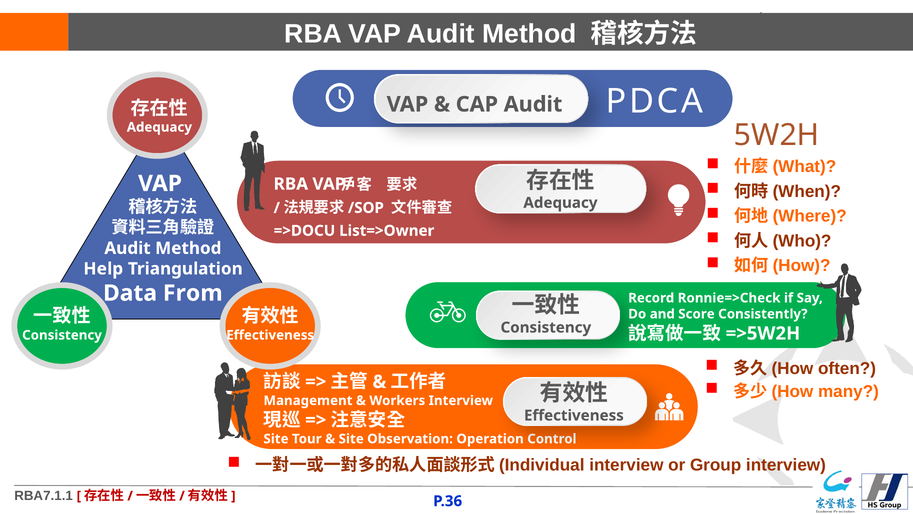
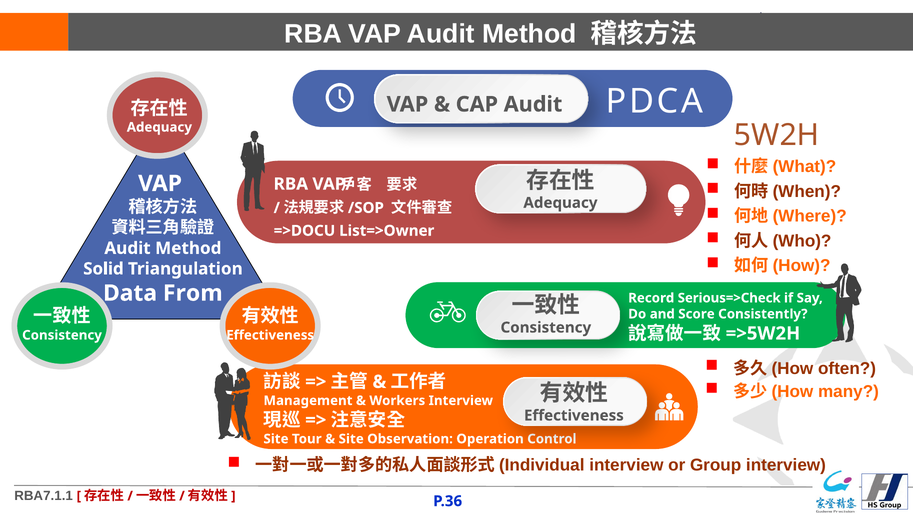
Help: Help -> Solid (103, 269)
Ronnie=>Check: Ronnie=>Check -> Serious=>Check (729, 298)
